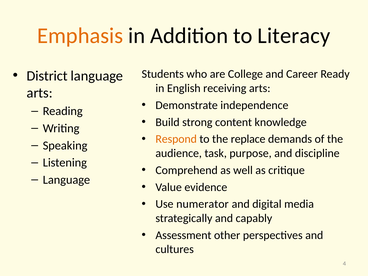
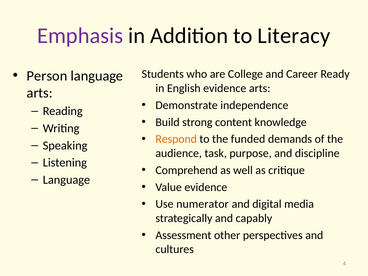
Emphasis colour: orange -> purple (80, 36)
District: District -> Person (47, 76)
English receiving: receiving -> evidence (225, 88)
replace: replace -> funded (248, 139)
